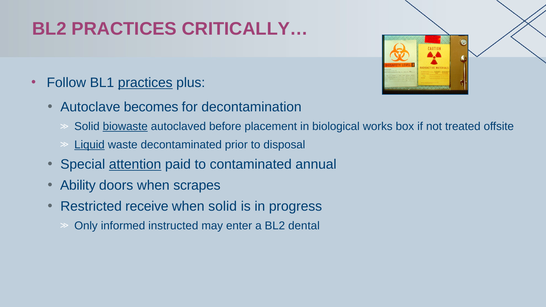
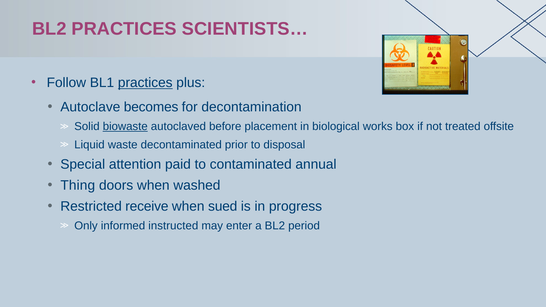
CRITICALLY…: CRITICALLY… -> SCIENTISTS… (245, 29)
Liquid underline: present -> none (89, 145)
attention underline: present -> none (135, 164)
Ability: Ability -> Thing (78, 185)
scrapes: scrapes -> washed (197, 185)
when solid: solid -> sued (223, 206)
dental: dental -> period (304, 226)
